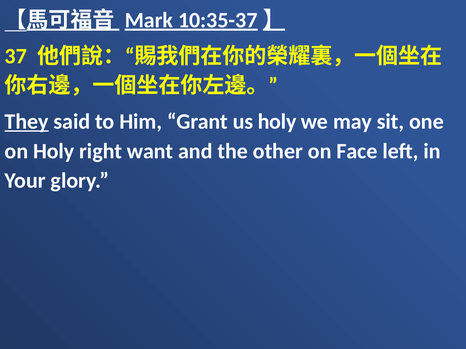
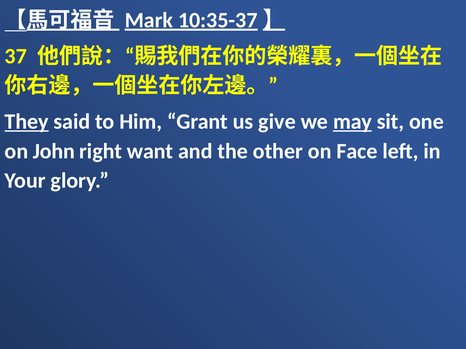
us holy: holy -> give (277, 122)
may underline: none -> present (352, 122)
on Holy: Holy -> John (54, 151)
